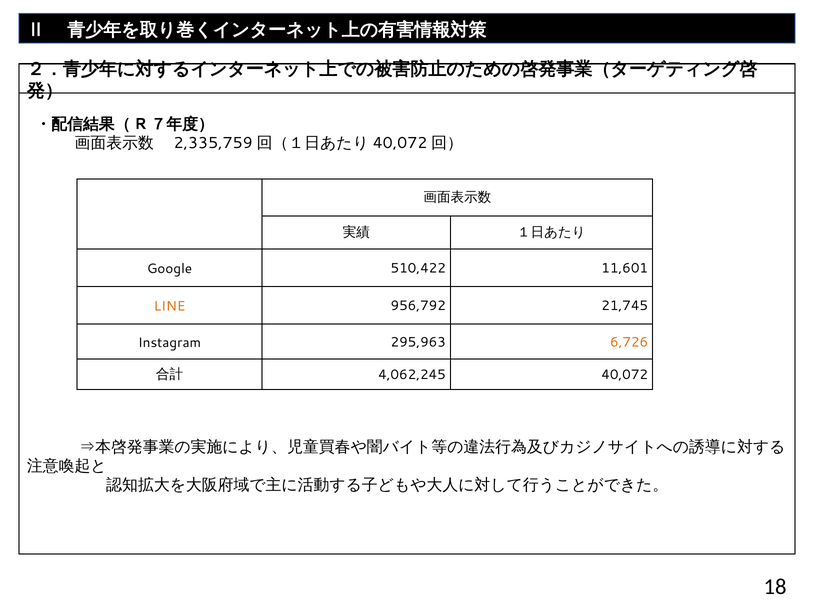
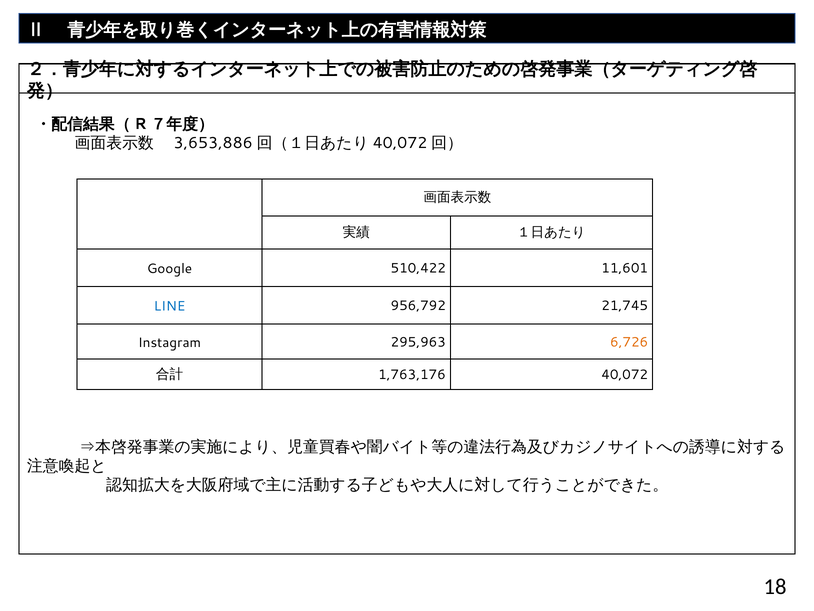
2,335,759: 2,335,759 -> 3,653,886 (213, 143)
LINE colour: orange -> blue (170, 306)
4,062,245: 4,062,245 -> 1,763,176 (412, 375)
